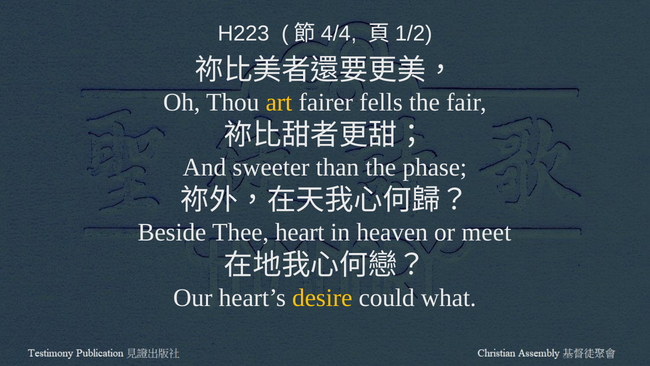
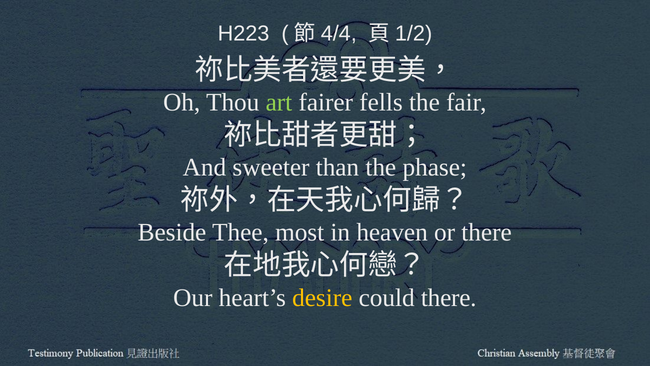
art colour: yellow -> light green (279, 102)
heart: heart -> most (300, 232)
or meet: meet -> there (487, 232)
could what: what -> there (449, 297)
